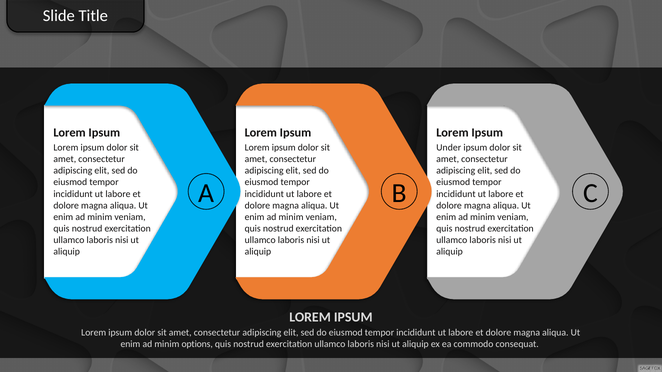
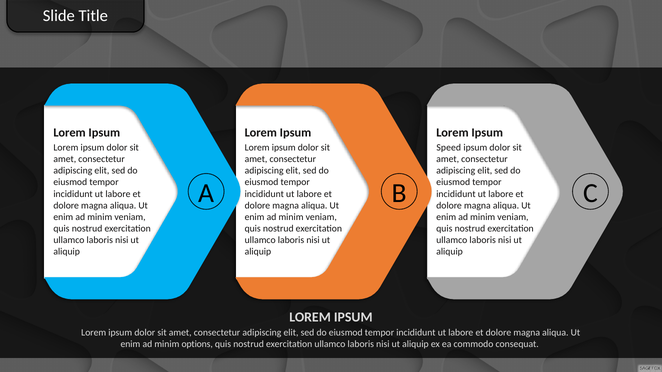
Under: Under -> Speed (449, 148)
